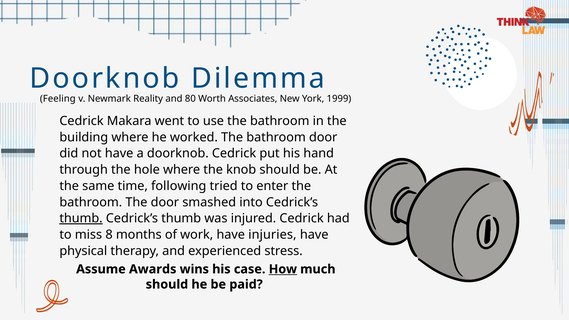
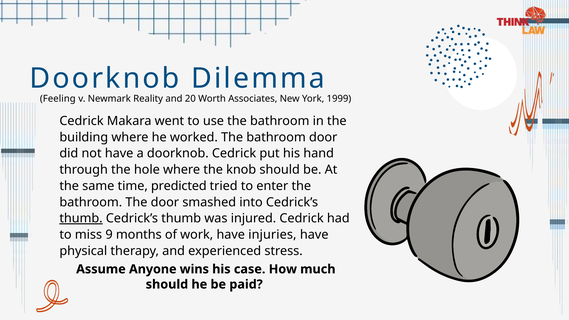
80: 80 -> 20 (190, 99)
following: following -> predicted (179, 186)
8: 8 -> 9 (109, 235)
Awards: Awards -> Anyone (153, 269)
How underline: present -> none (283, 269)
